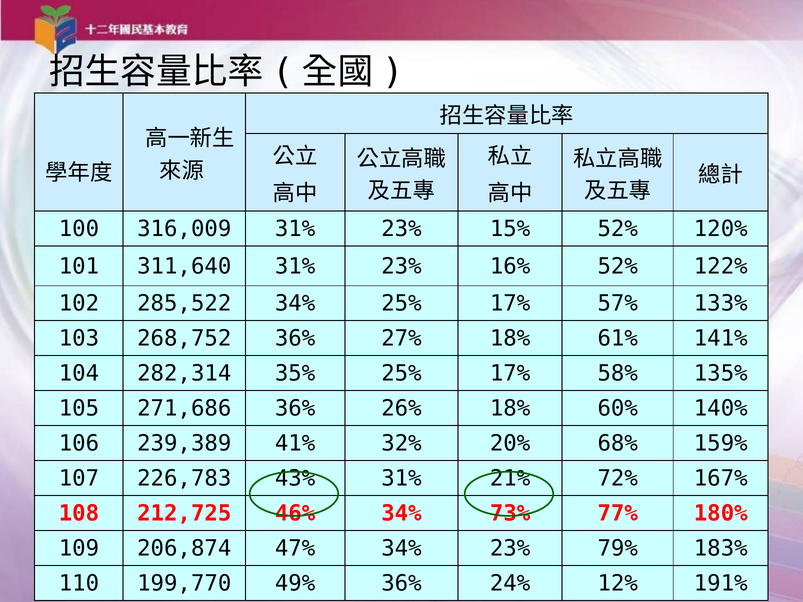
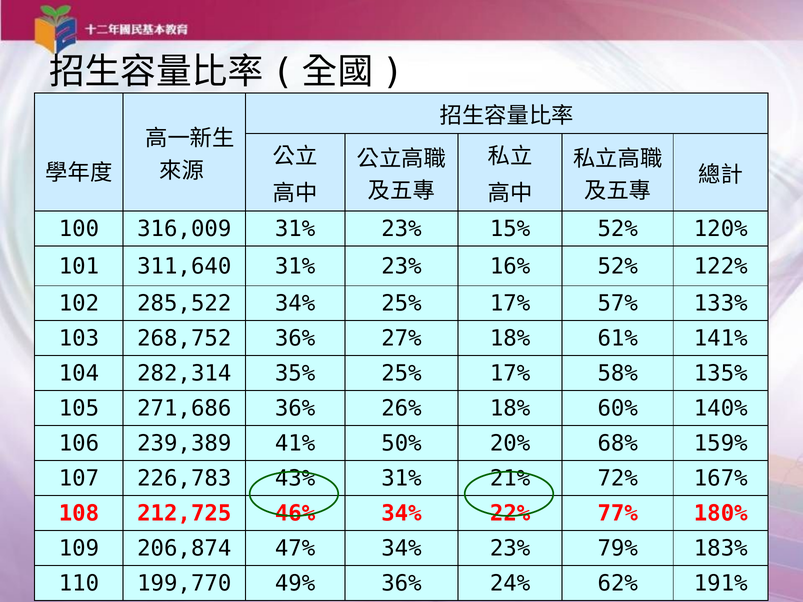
32%: 32% -> 50% (401, 444)
73%: 73% -> 22% (510, 514)
12%: 12% -> 62% (618, 583)
